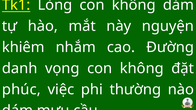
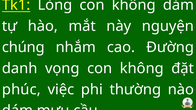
khiêm: khiêm -> chúng (23, 47)
